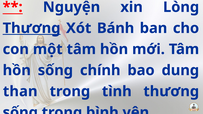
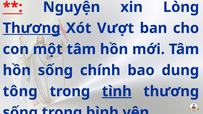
Bánh: Bánh -> Vượt (116, 28)
than: than -> tông (20, 92)
tình underline: none -> present (117, 92)
